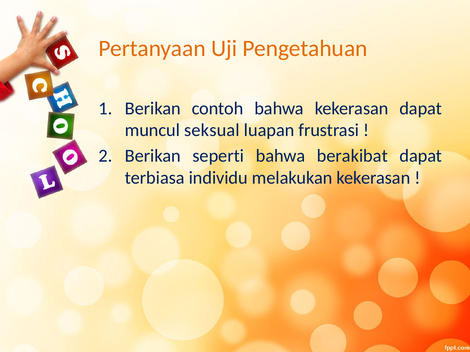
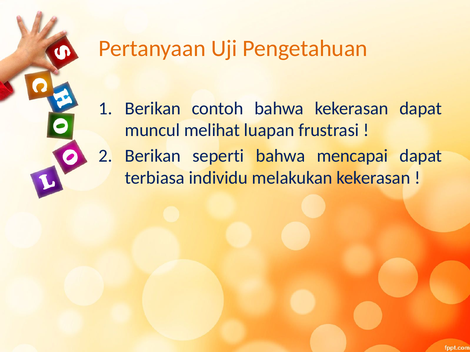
seksual: seksual -> melihat (212, 130)
berakibat: berakibat -> mencapai (352, 156)
